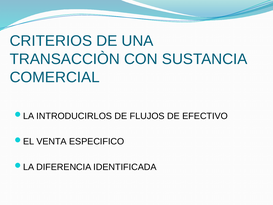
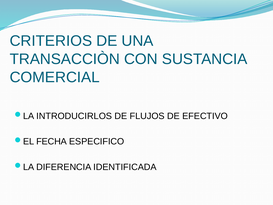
VENTA: VENTA -> FECHA (52, 141)
